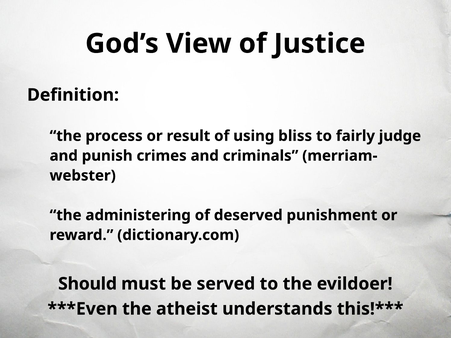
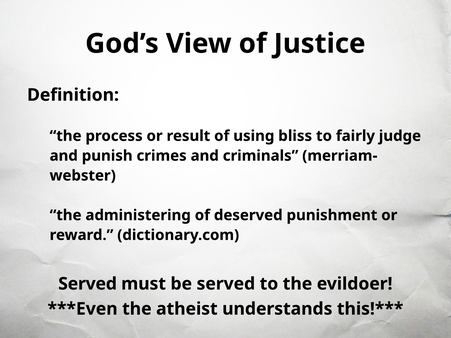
Should: Should -> Served (88, 284)
